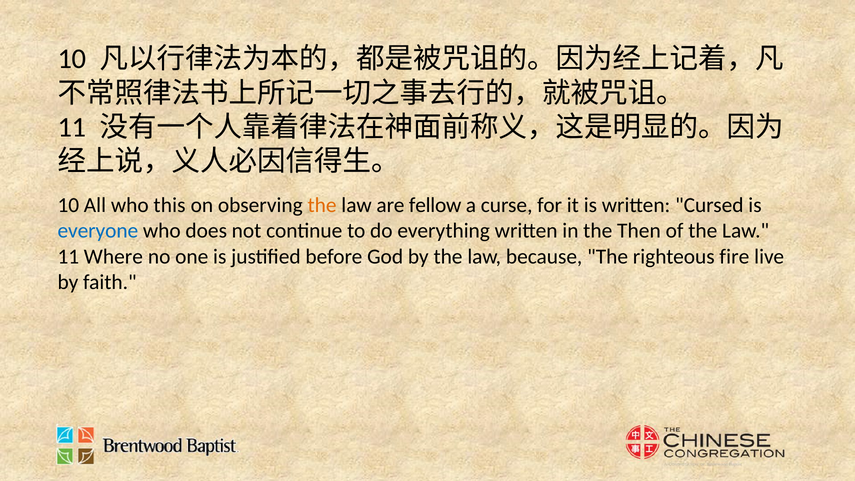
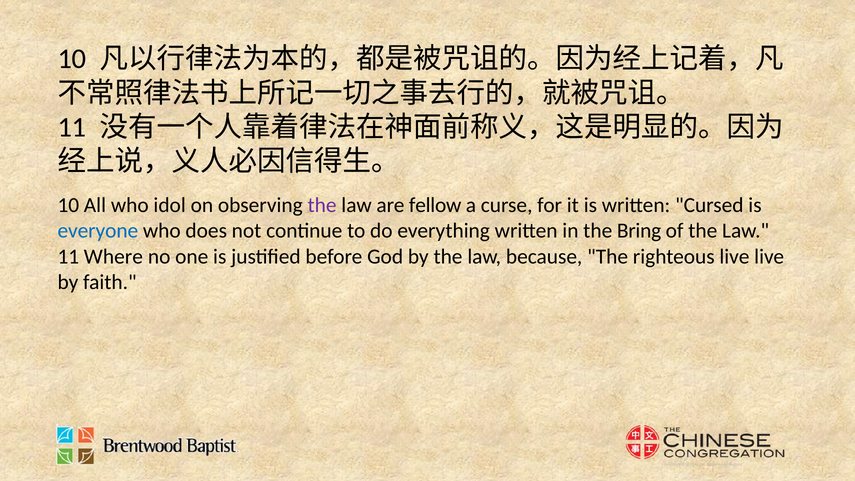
this: this -> idol (170, 205)
the colour: orange -> purple (322, 205)
Then: Then -> Bring (639, 231)
righteous fire: fire -> live (734, 257)
